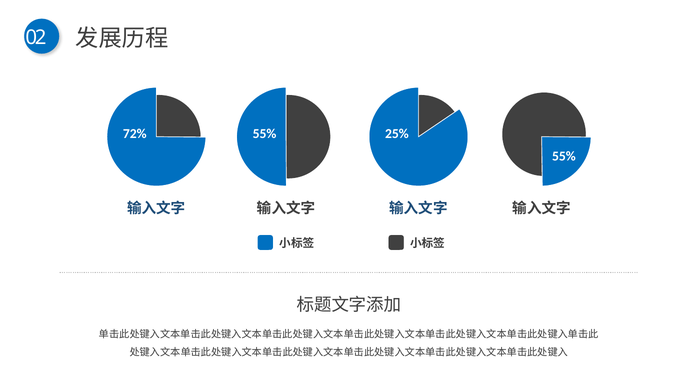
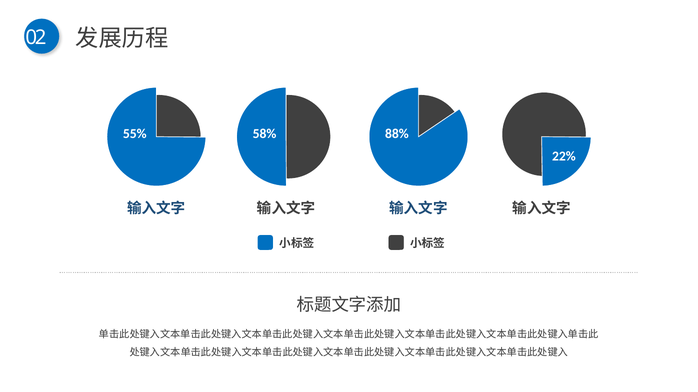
72%: 72% -> 55% (135, 134)
55%: 55% -> 58% (264, 134)
25%: 25% -> 88% (397, 134)
55%: 55% -> 22% (564, 156)
